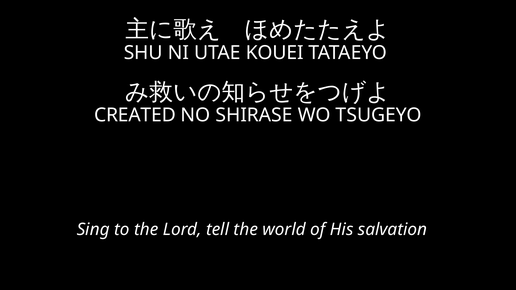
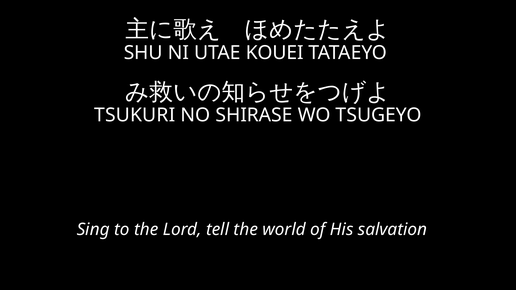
CREATED: CREATED -> TSUKURI (135, 115)
